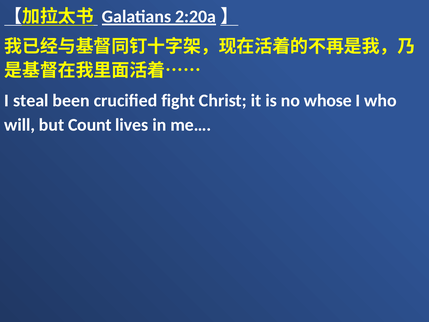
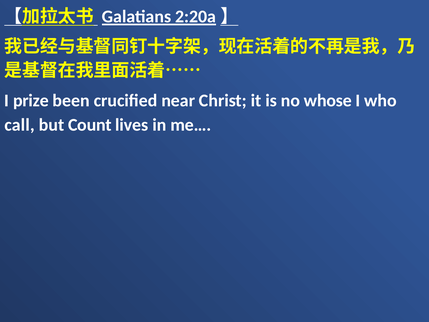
steal: steal -> prize (31, 101)
fight: fight -> near (178, 101)
will: will -> call (20, 125)
